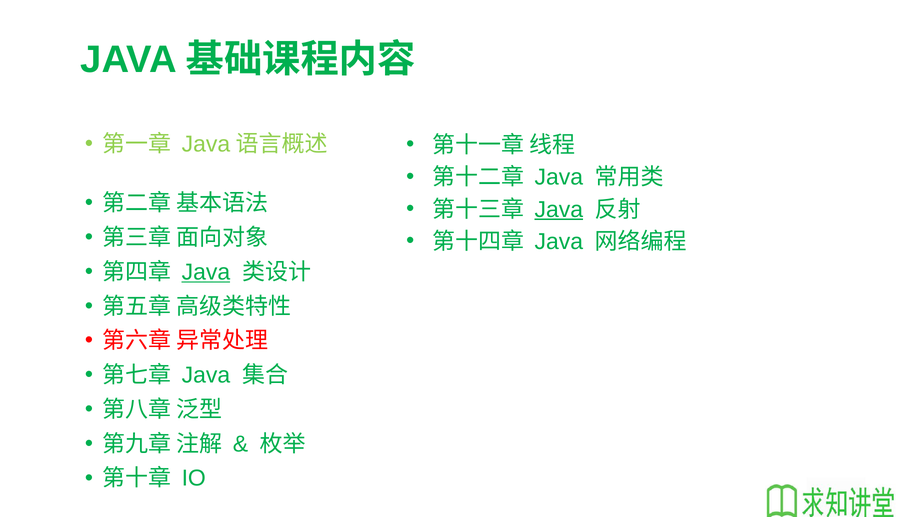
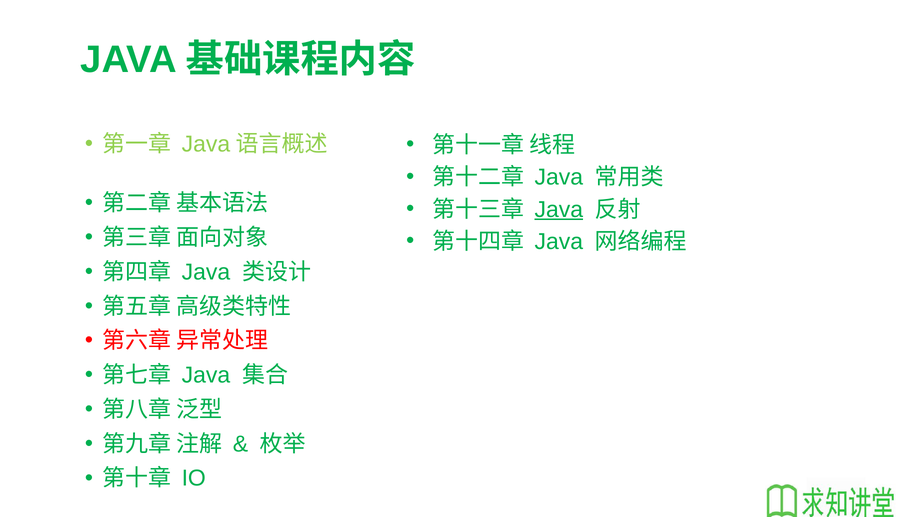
Java underline: present -> none (206, 272)
